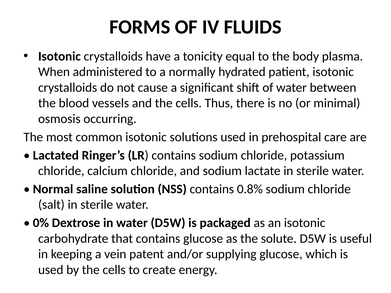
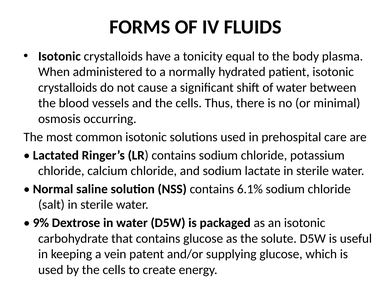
0.8%: 0.8% -> 6.1% (250, 189)
0%: 0% -> 9% (41, 223)
